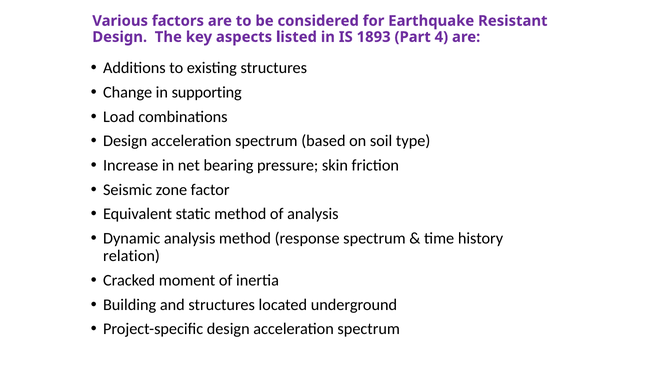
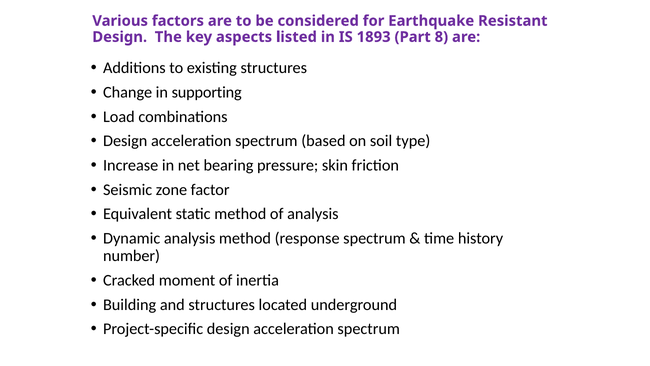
4: 4 -> 8 (441, 37)
relation: relation -> number (132, 256)
